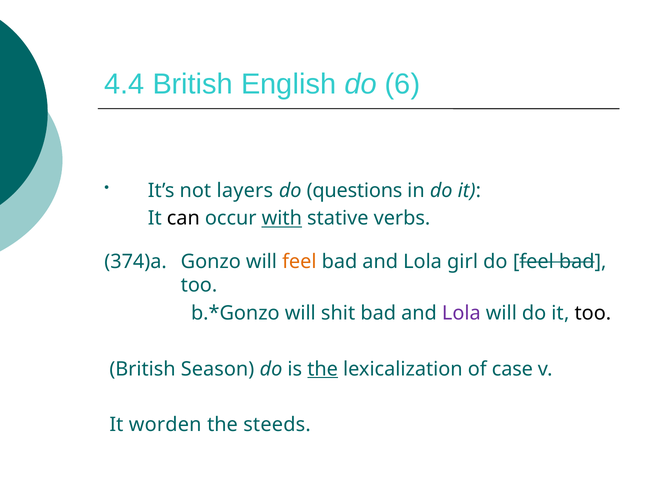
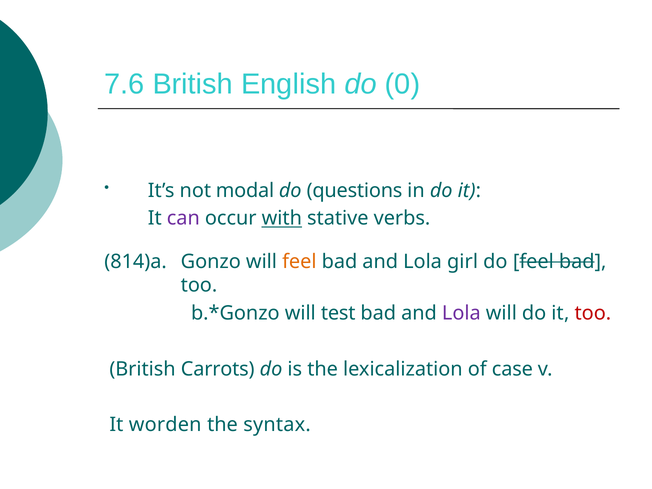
4.4: 4.4 -> 7.6 (124, 84)
6: 6 -> 0 (402, 84)
layers: layers -> modal (245, 190)
can colour: black -> purple (183, 218)
374)a: 374)a -> 814)a (136, 261)
shit: shit -> test (338, 313)
too colour: black -> red (593, 313)
Season: Season -> Carrots (218, 369)
the underline: present -> none (323, 369)
steeds: steeds -> syntax (277, 425)
